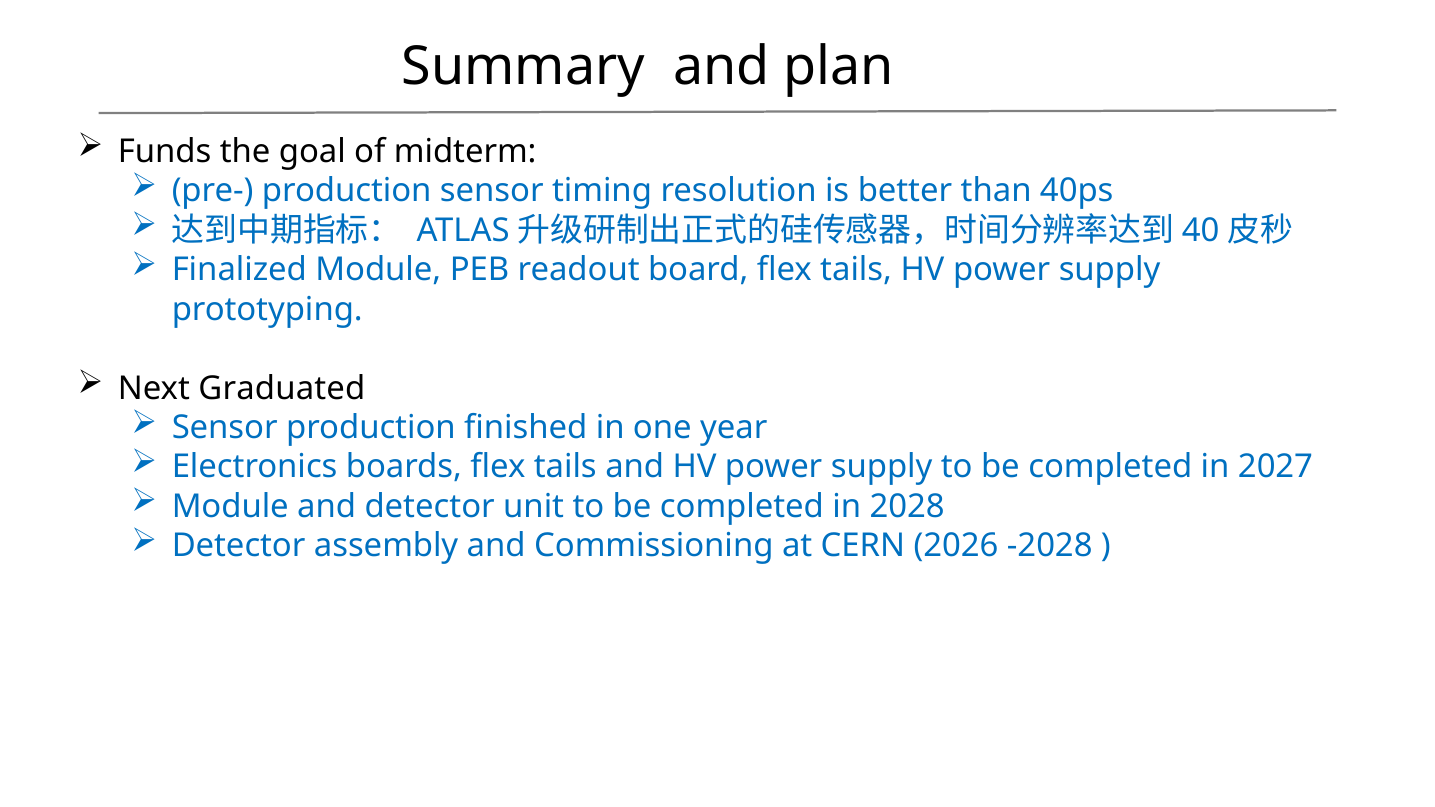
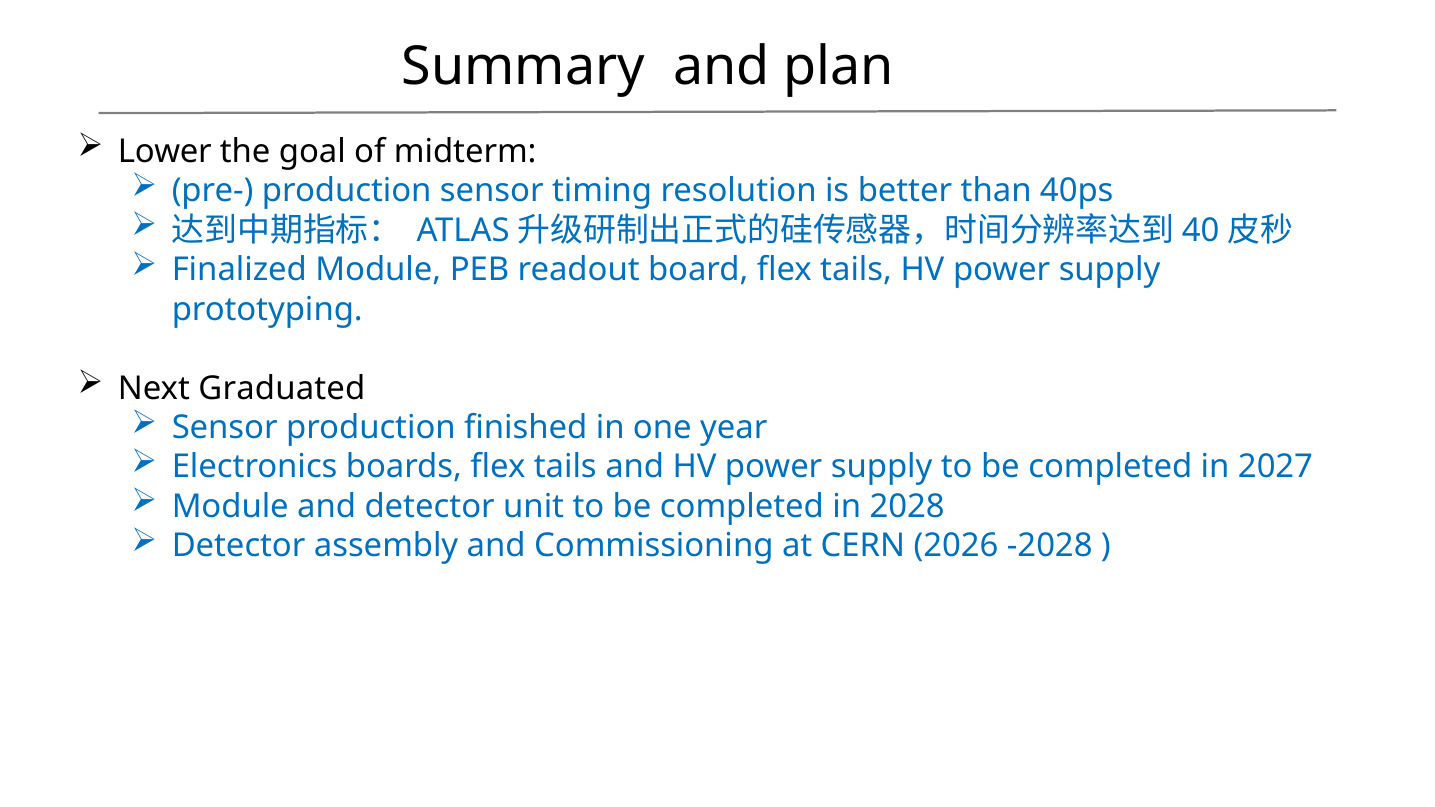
Funds: Funds -> Lower (165, 152)
